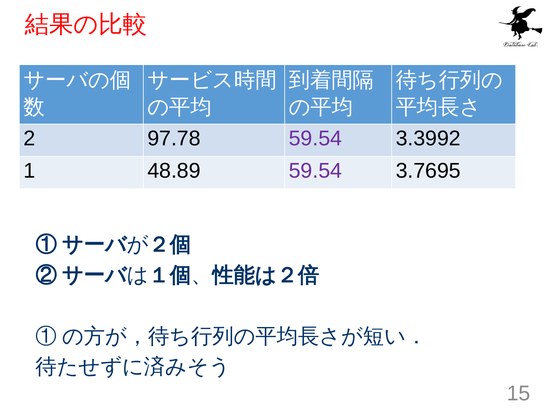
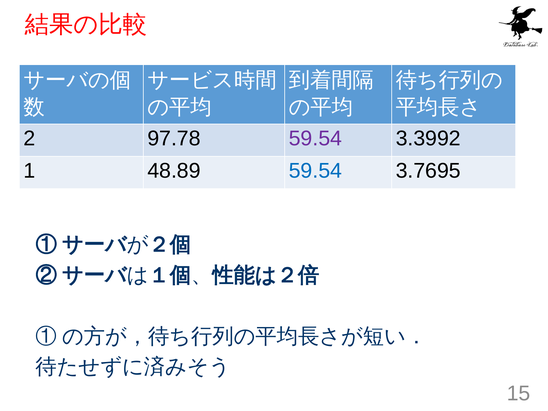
59.54 colour: purple -> blue (315, 171)
